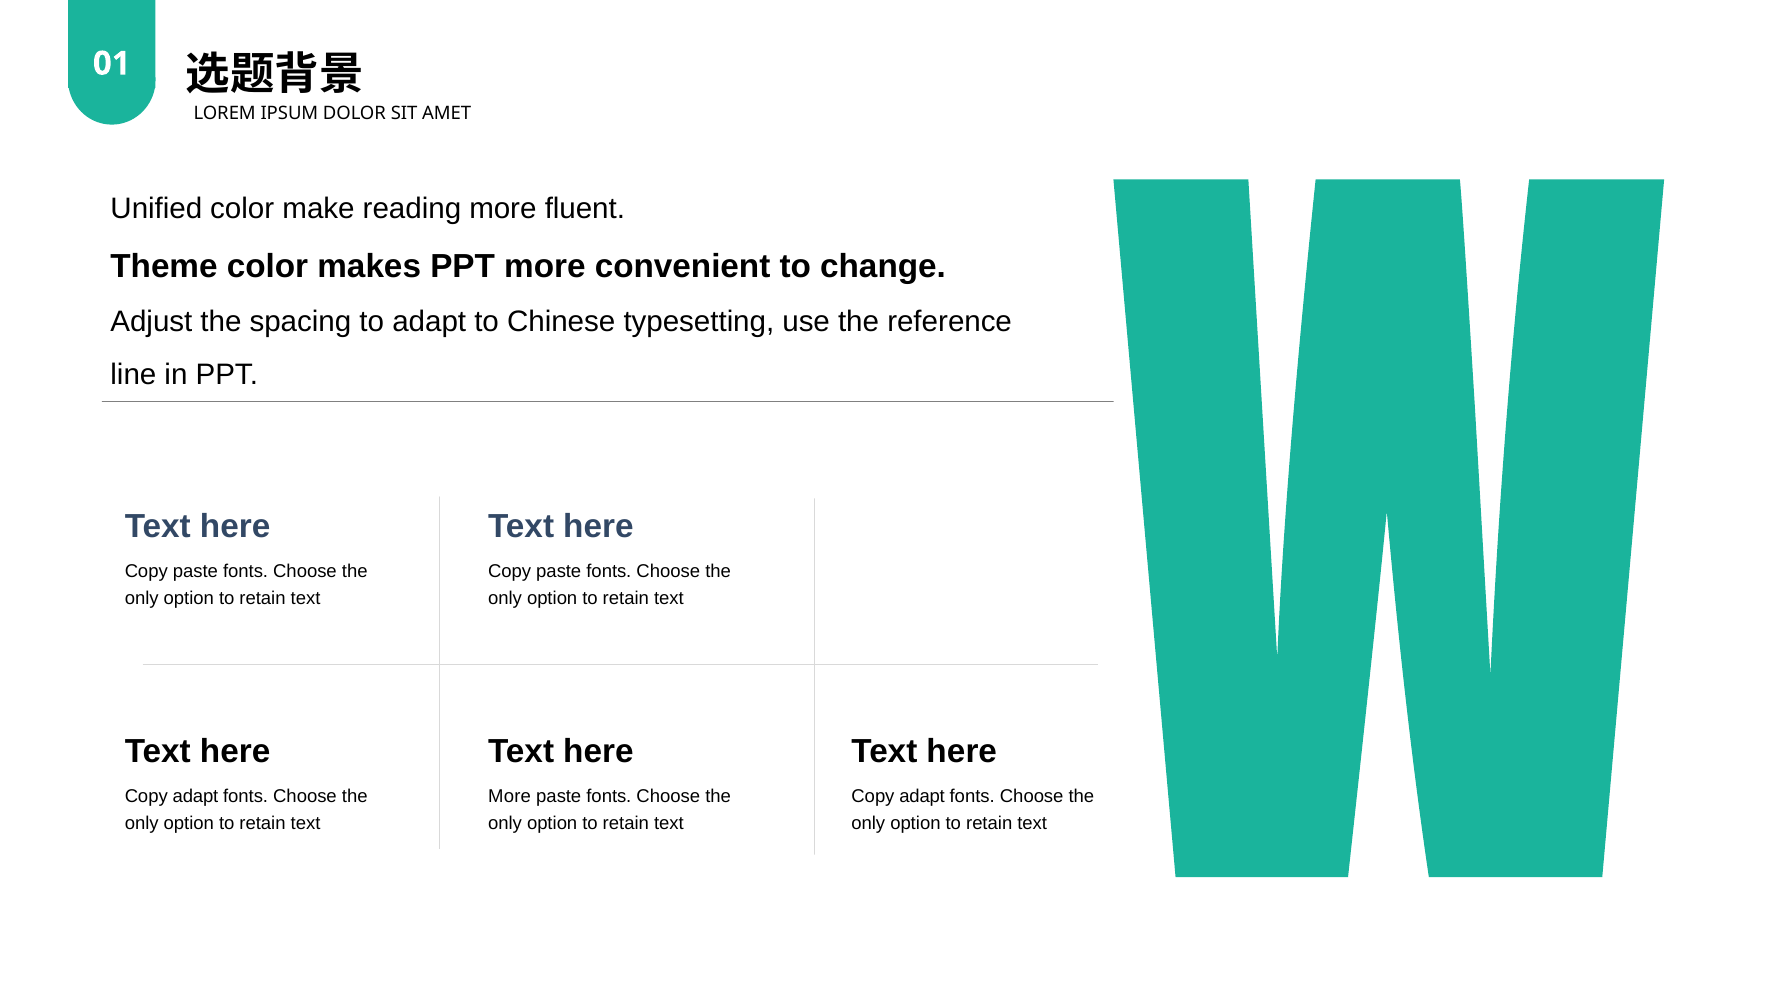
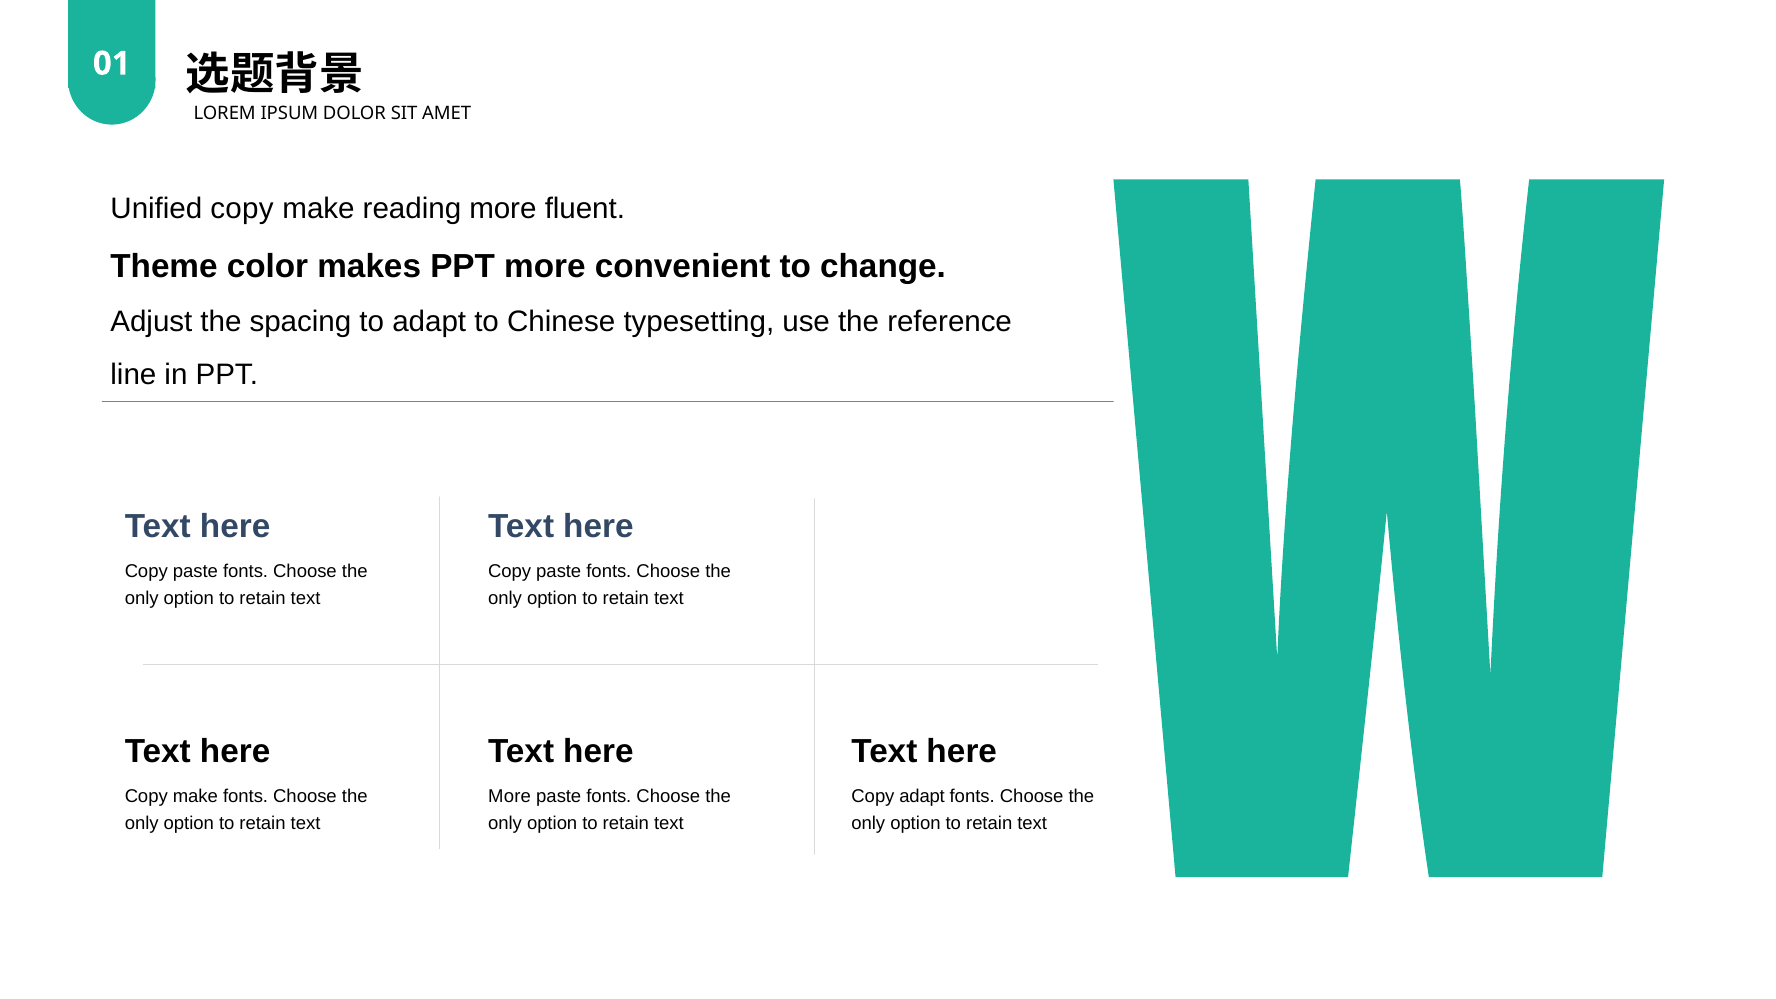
Unified color: color -> copy (242, 208)
adapt: adapt -> make (195, 797)
